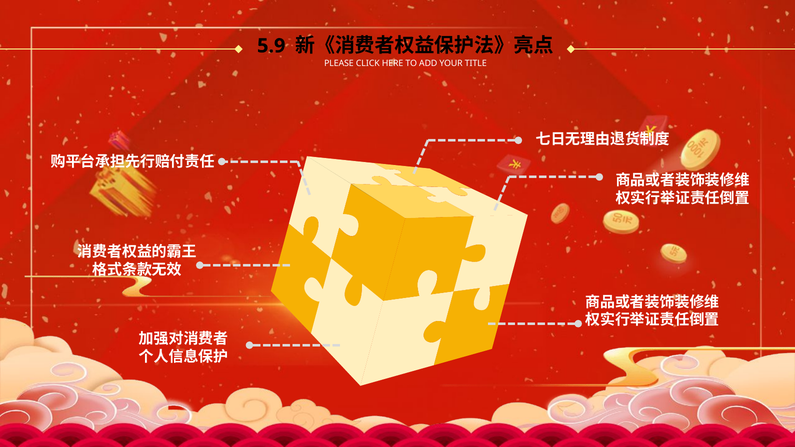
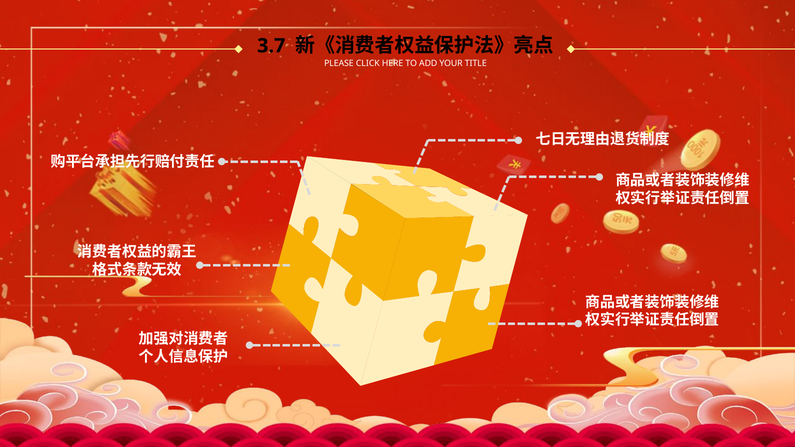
5.9: 5.9 -> 3.7 (271, 46)
